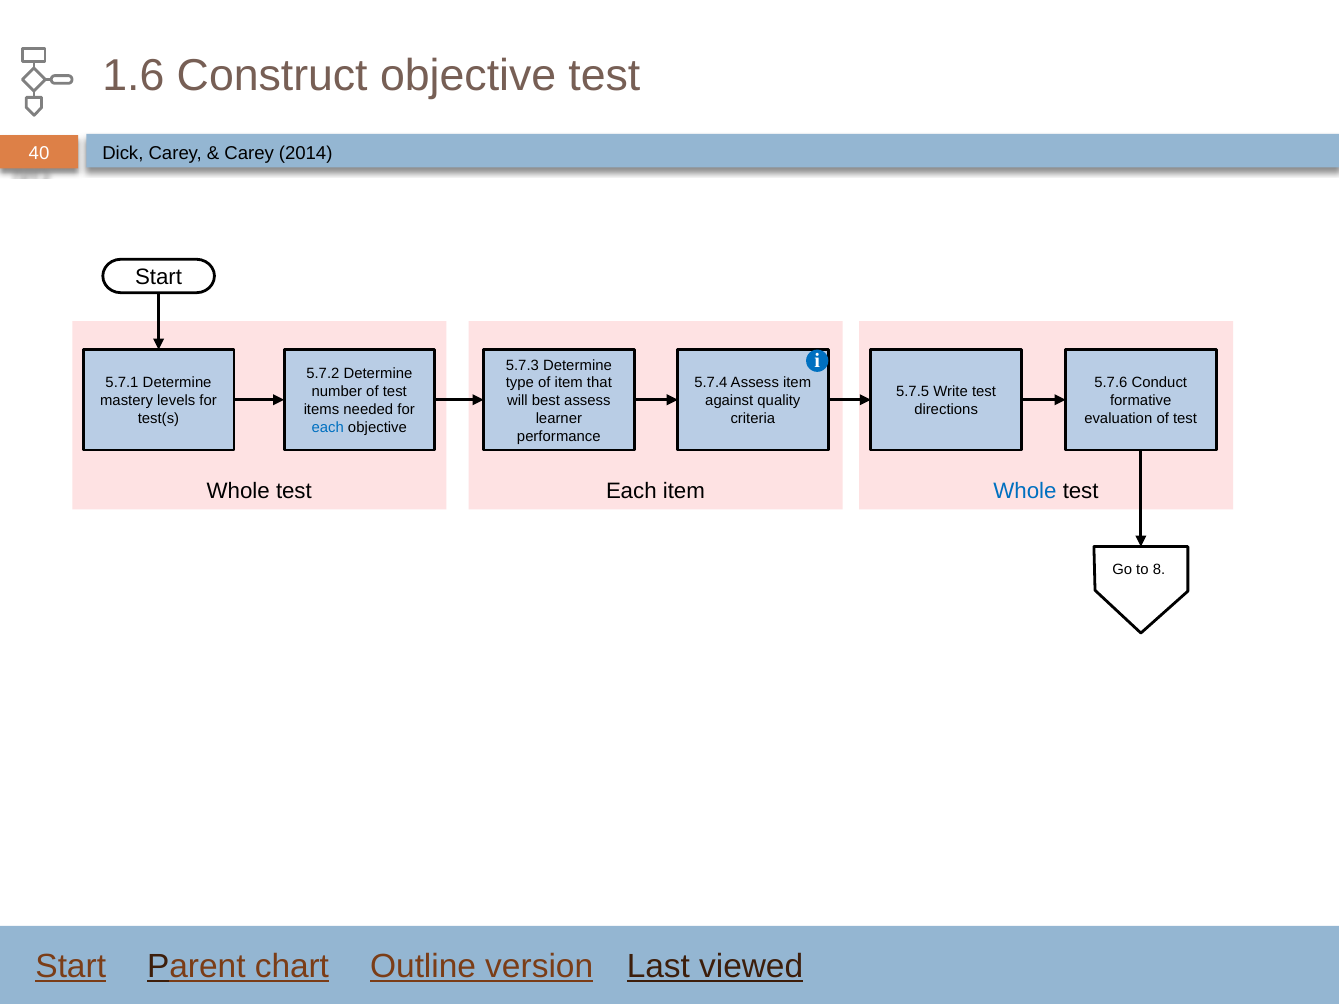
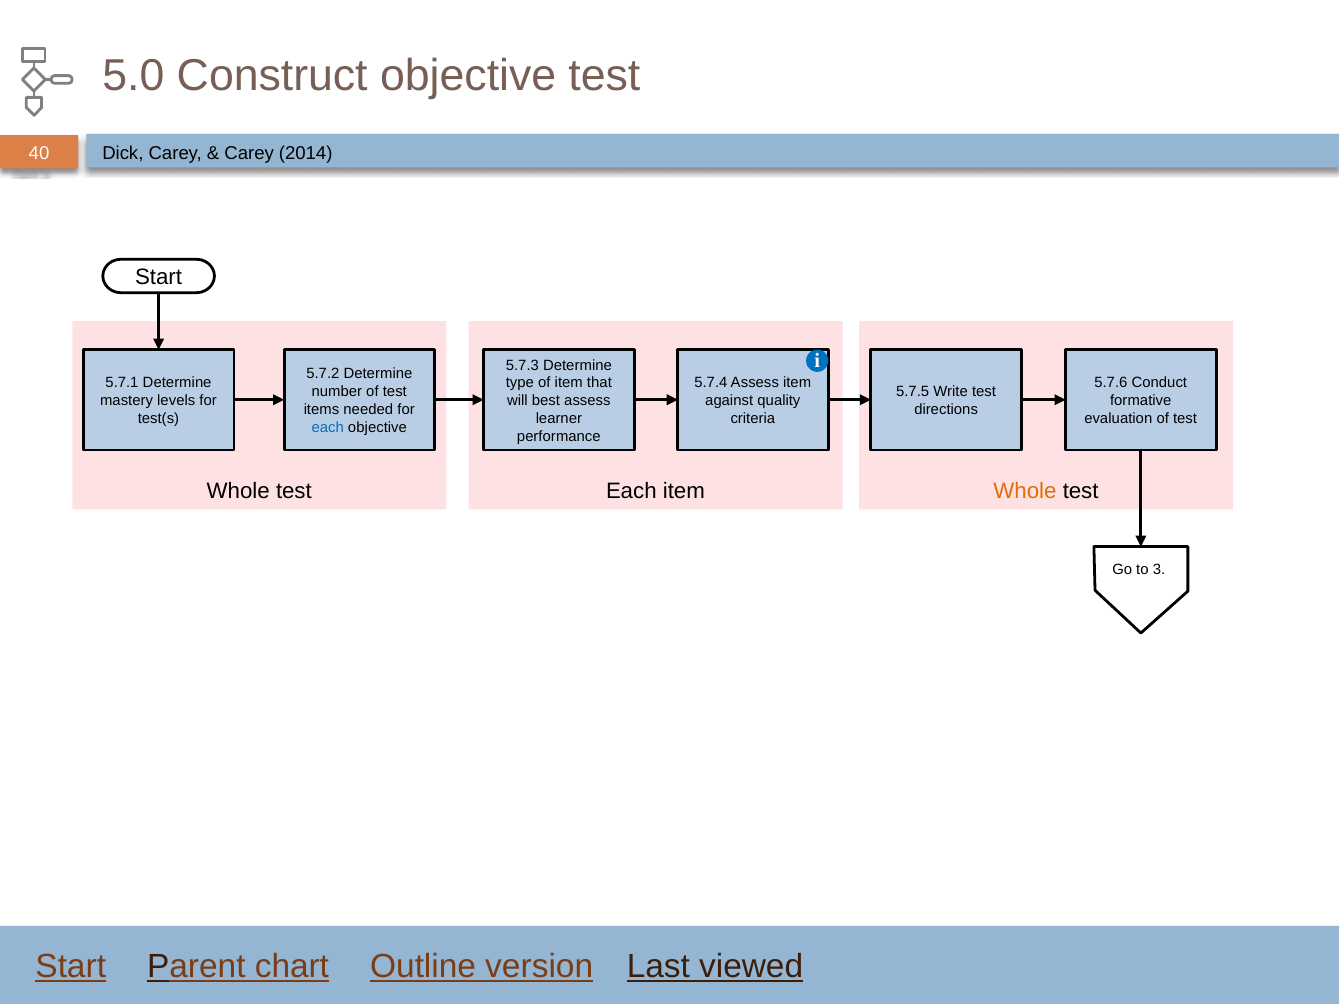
1.6: 1.6 -> 5.0 (133, 76)
Whole colour: blue -> orange (1025, 491)
8: 8 -> 3 (1159, 570)
